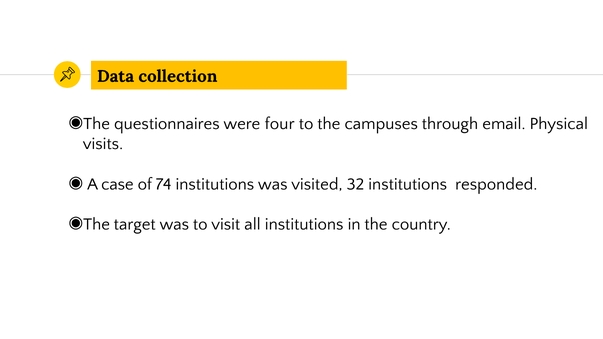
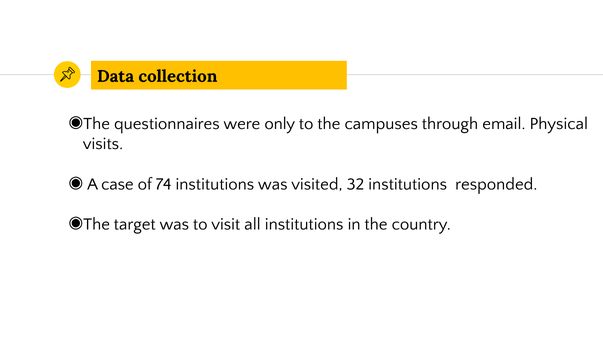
four: four -> only (280, 124)
